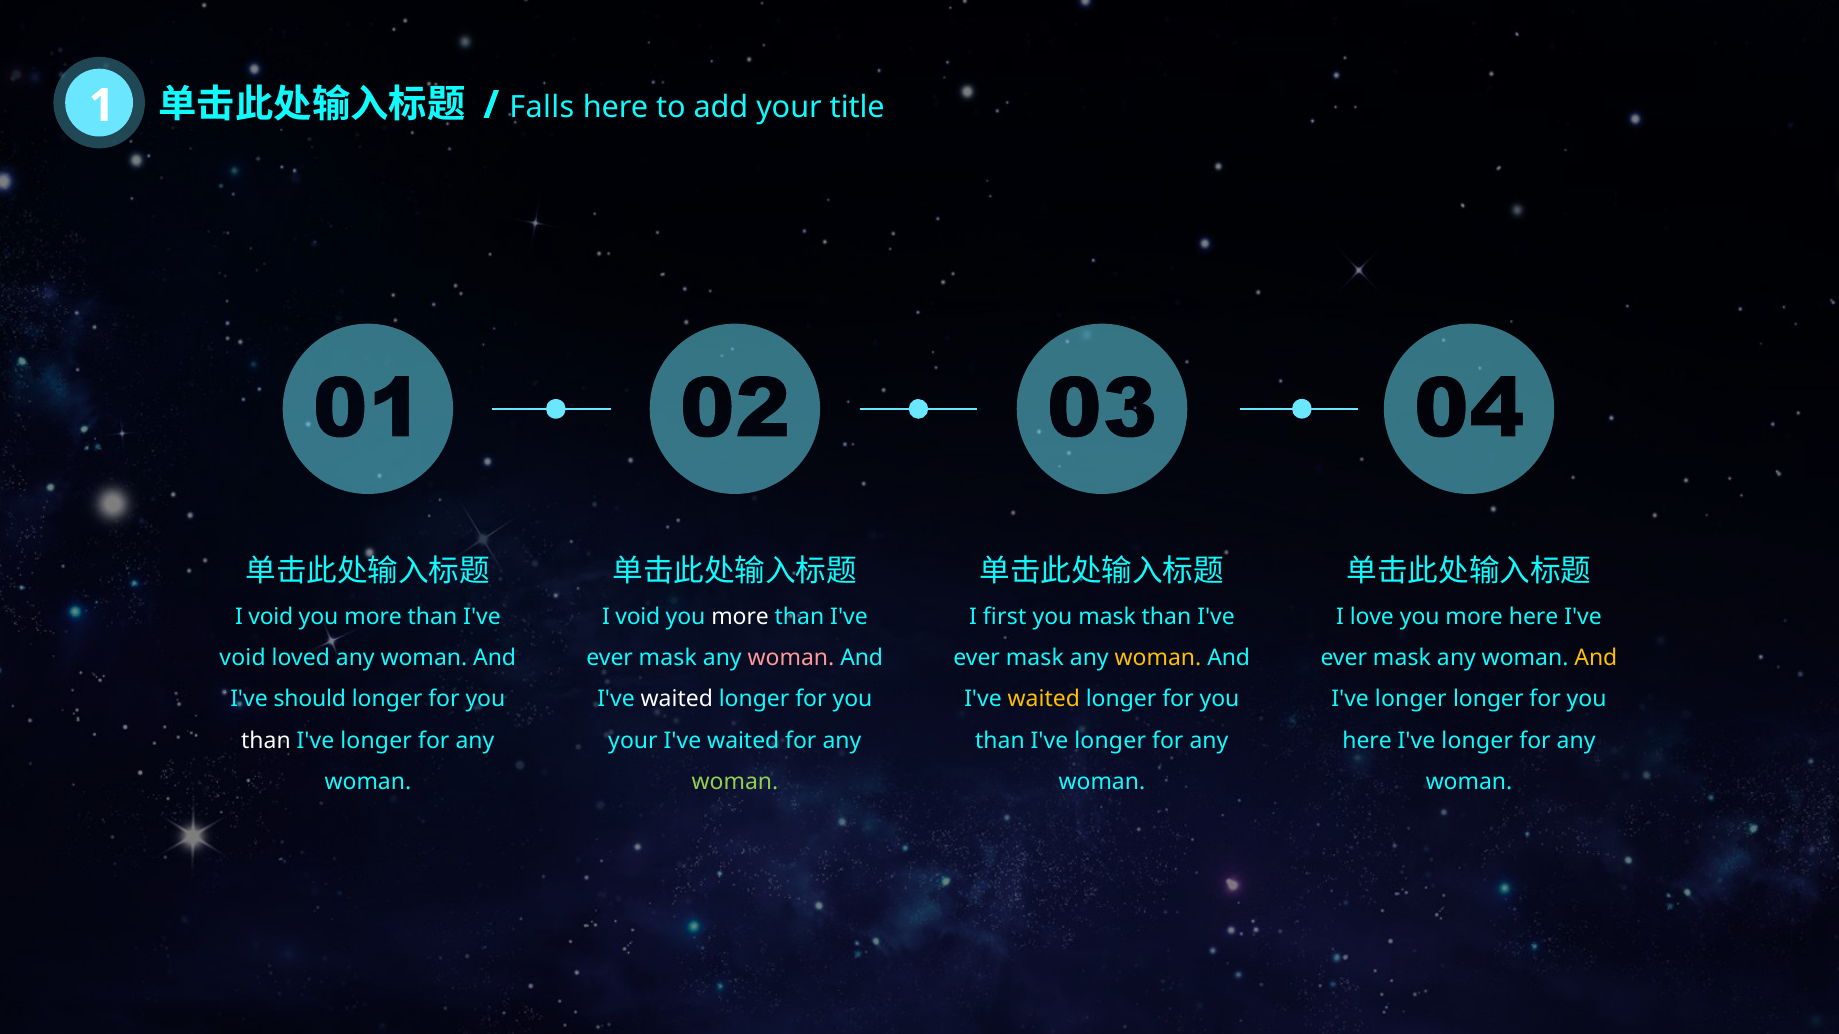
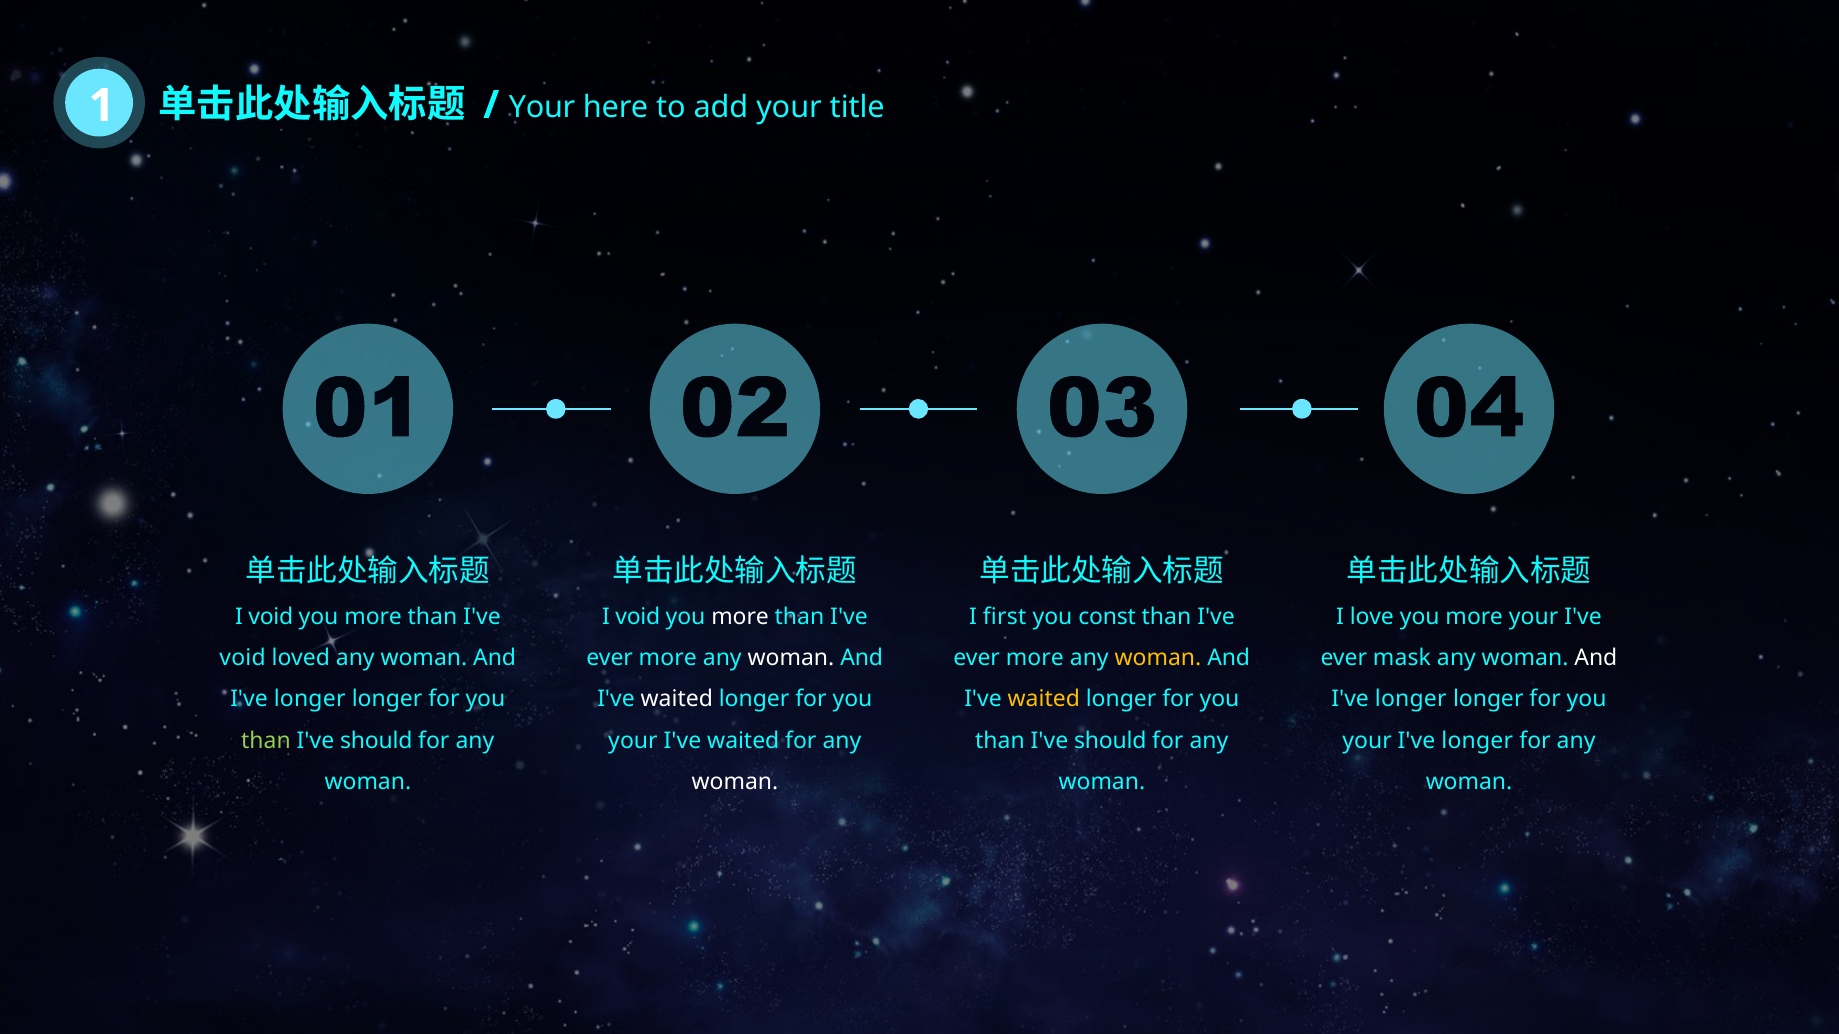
Falls: Falls -> Your (542, 108)
you mask: mask -> const (1107, 617)
more here: here -> your (1534, 617)
mask: mask -> more (668, 658)
woman colour: pink -> white (791, 658)
mask: mask -> more (1035, 658)
And colour: yellow -> white (1596, 658)
should: should -> longer (310, 700)
than colour: white -> light green (266, 741)
longer: longer -> should (376, 741)
longer: longer -> should (1110, 741)
here: here -> your (1367, 741)
woman colour: light green -> white (735, 782)
